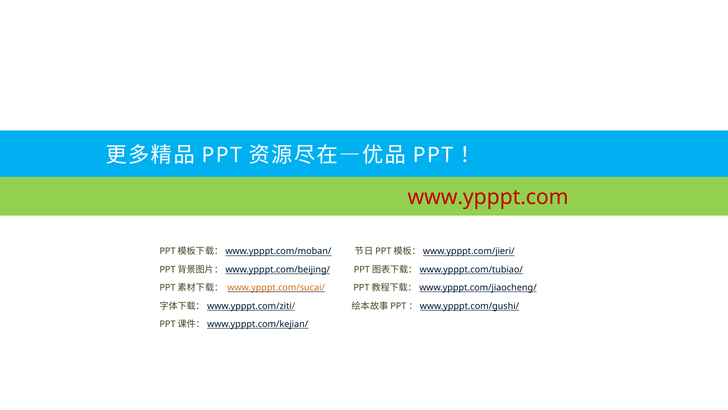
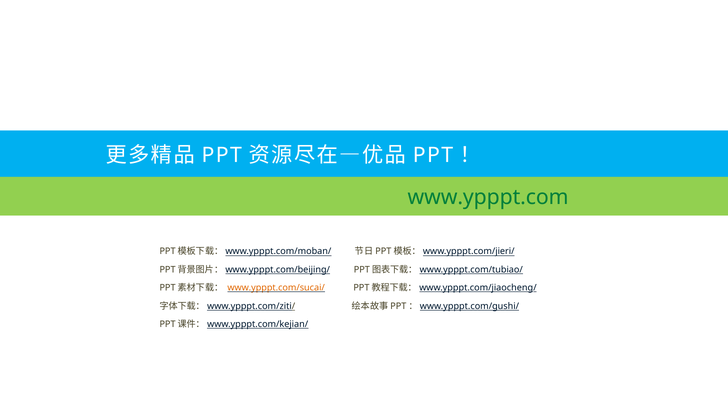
www.ypppt.com colour: red -> green (488, 197)
